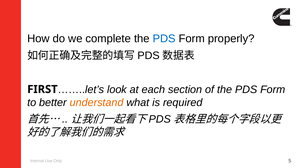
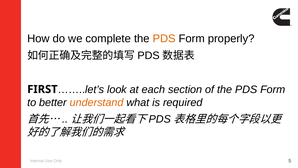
PDS colour: blue -> orange (164, 38)
